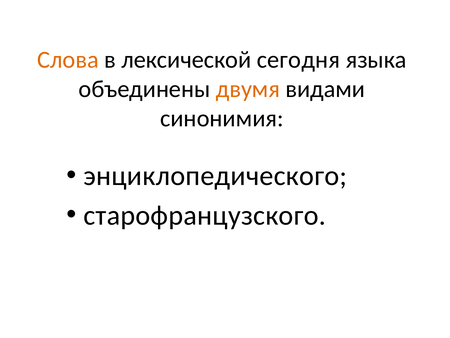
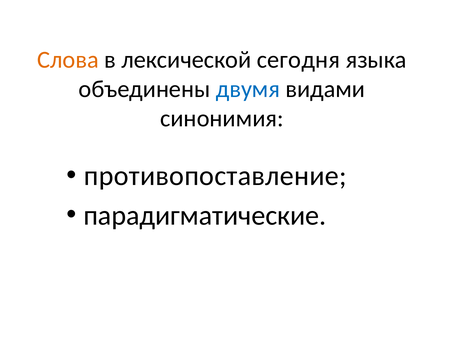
двумя colour: orange -> blue (248, 89)
энциклопедического: энциклопедического -> противопоставление (215, 176)
старофранцузского: старофранцузского -> парадигматические (205, 215)
